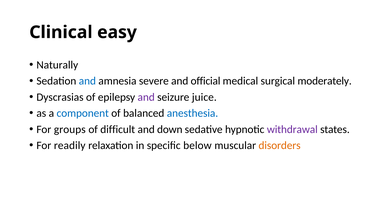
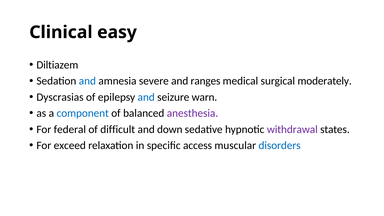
Naturally: Naturally -> Diltiazem (57, 65)
official: official -> ranges (206, 81)
and colour: purple -> blue (146, 97)
juice: juice -> warn (204, 97)
anesthesia colour: blue -> purple (192, 113)
groups: groups -> federal (70, 129)
readily: readily -> exceed (70, 145)
below: below -> access (198, 145)
disorders colour: orange -> blue (280, 145)
